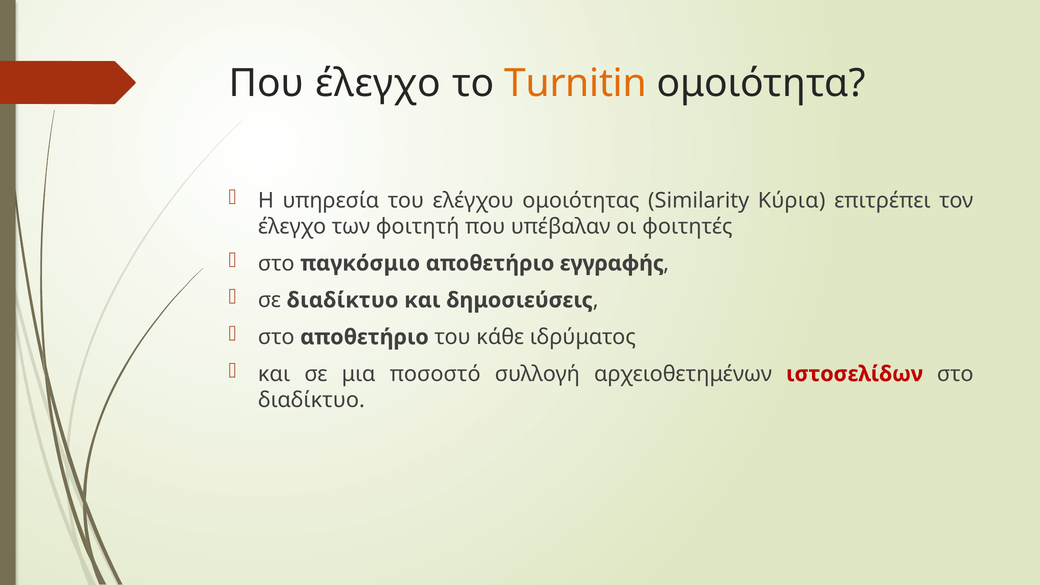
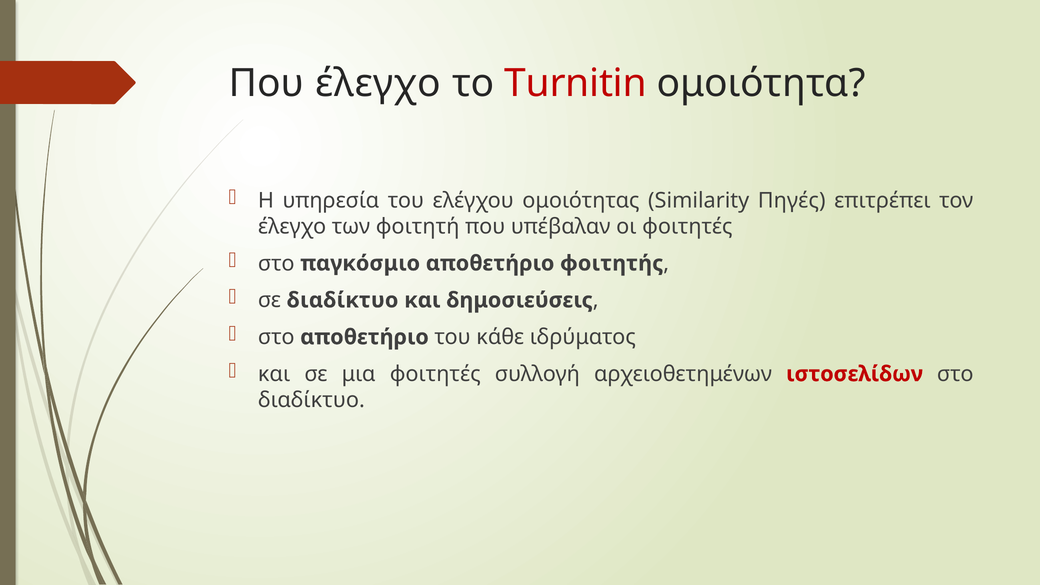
Turnitin colour: orange -> red (576, 83)
Κύρια: Κύρια -> Πηγές (792, 200)
εγγραφής: εγγραφής -> φοιτητής (612, 263)
μια ποσοστό: ποσοστό -> φοιτητές (435, 374)
